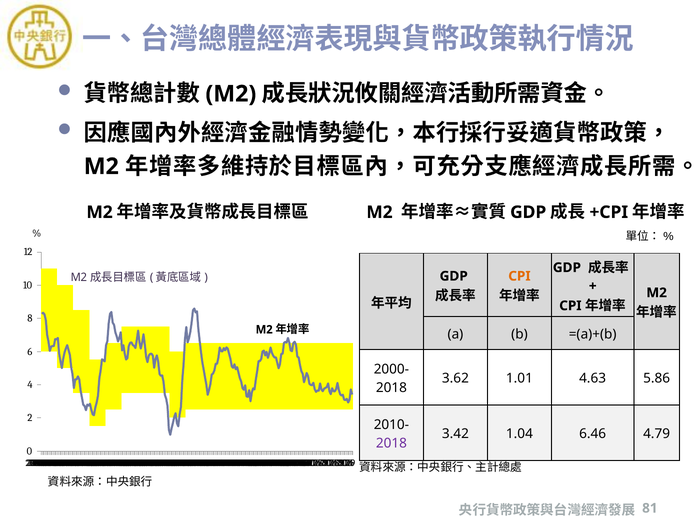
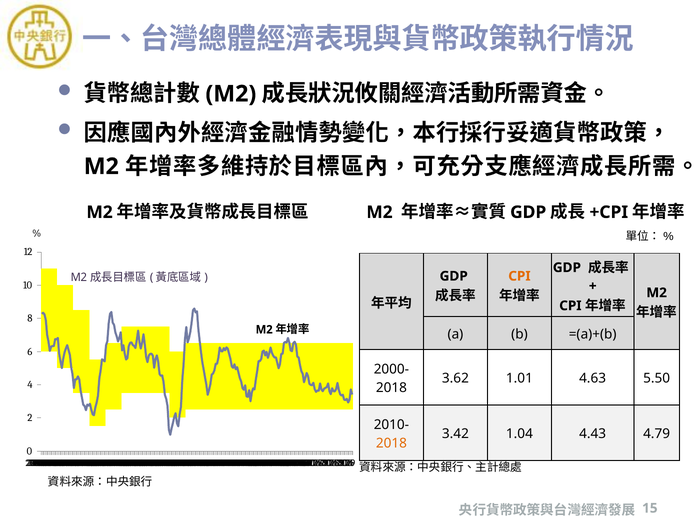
5.86: 5.86 -> 5.50 (657, 379)
6.46: 6.46 -> 4.43 (593, 434)
2018 colour: purple -> orange (391, 444)
81: 81 -> 15 (650, 509)
